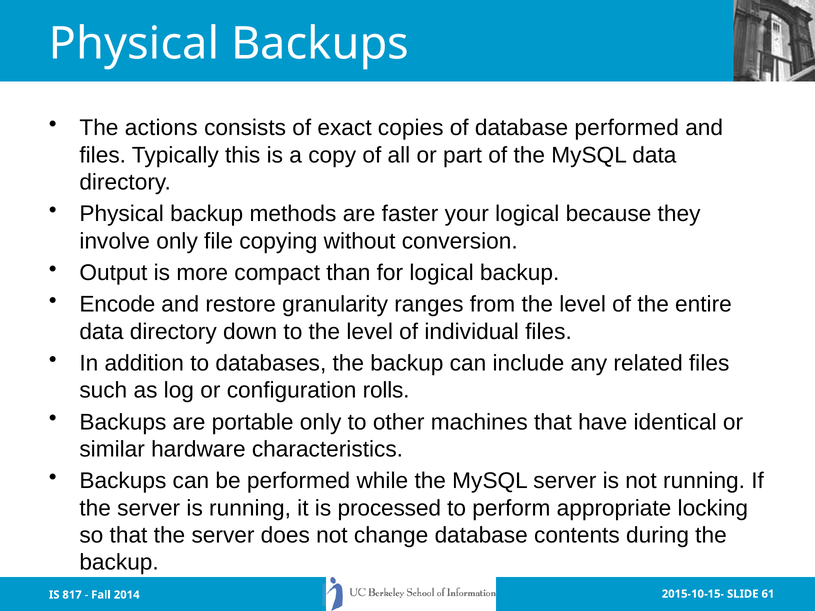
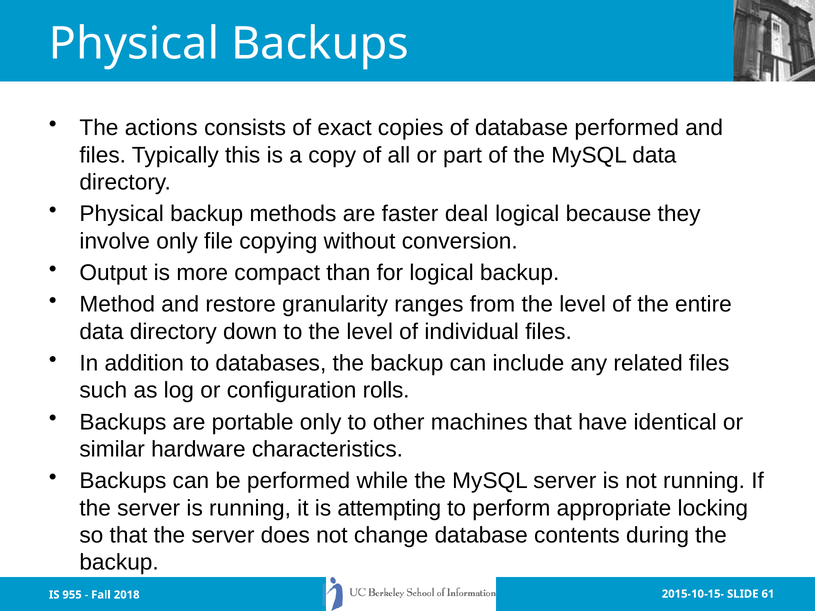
your: your -> deal (467, 214)
Encode: Encode -> Method (117, 305)
processed: processed -> attempting (389, 508)
817: 817 -> 955 (72, 595)
2014: 2014 -> 2018 (127, 595)
